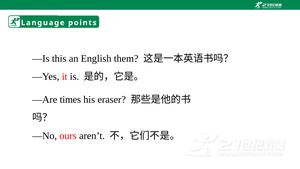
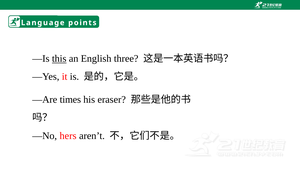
this underline: none -> present (59, 59)
them: them -> three (126, 59)
ours: ours -> hers (68, 135)
